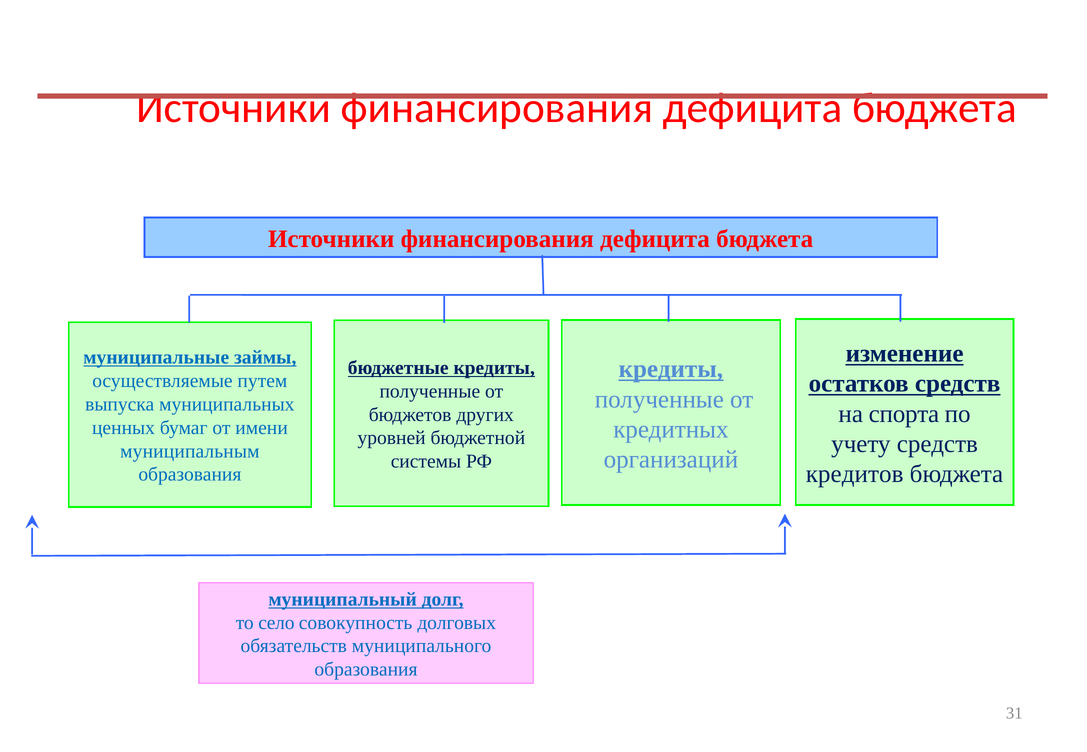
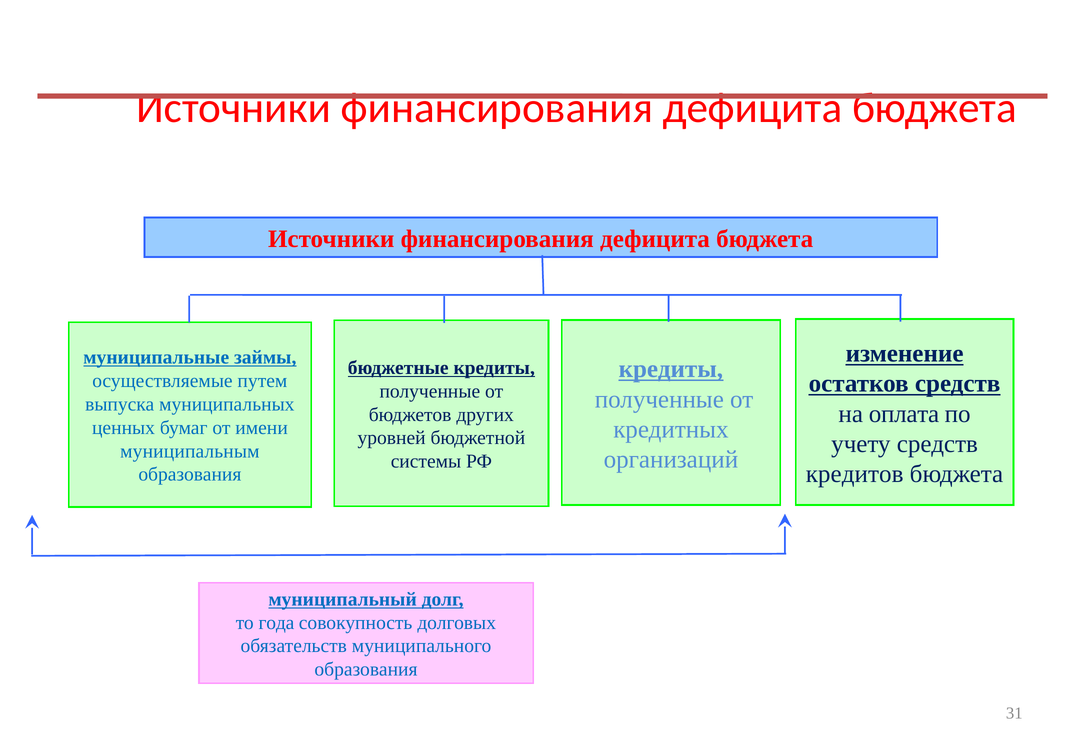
спорта: спорта -> оплата (904, 414)
село: село -> года (276, 623)
